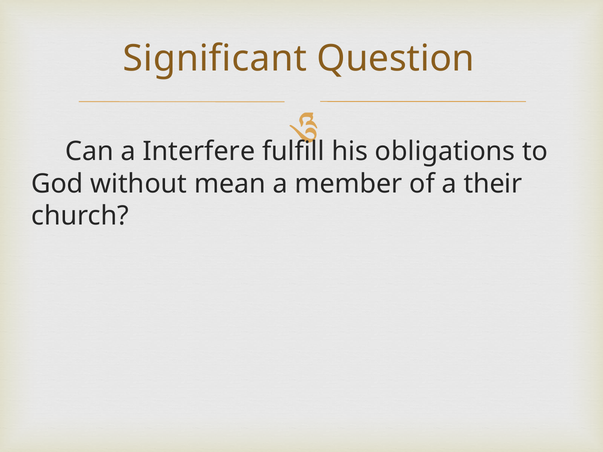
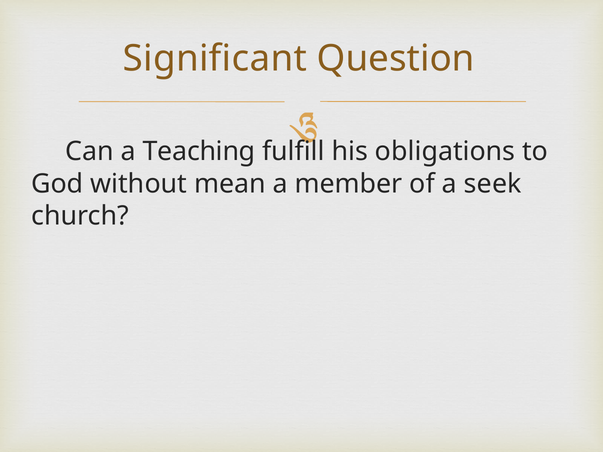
Interfere: Interfere -> Teaching (199, 152)
their: their -> seek (493, 184)
